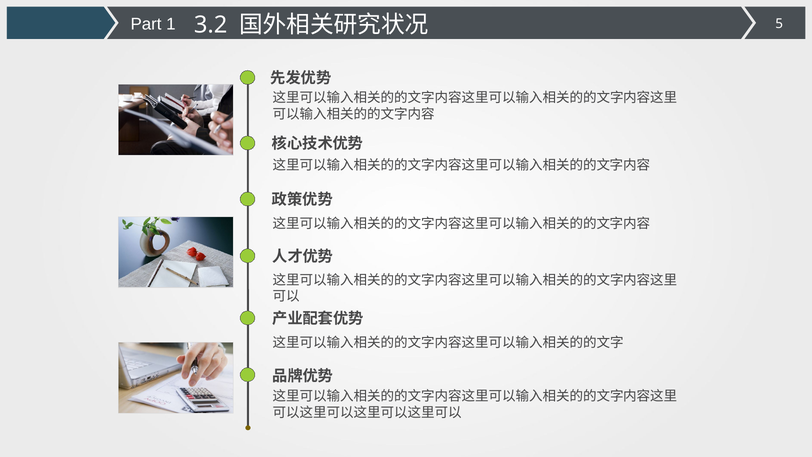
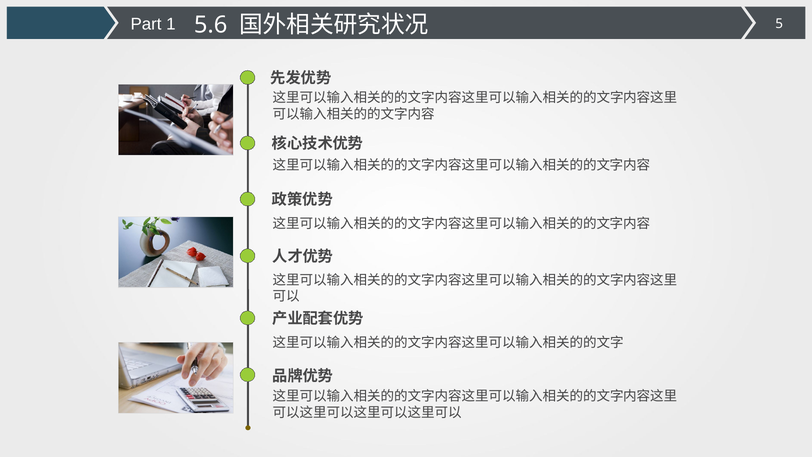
3.2: 3.2 -> 5.6 (211, 25)
